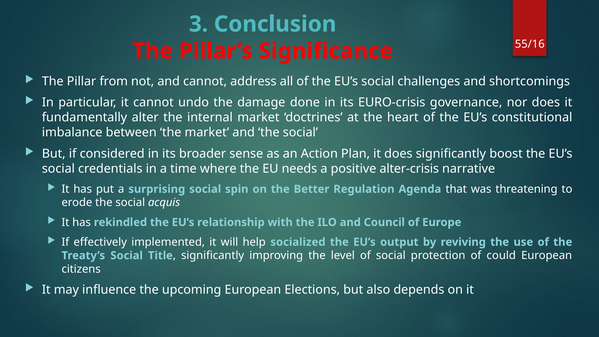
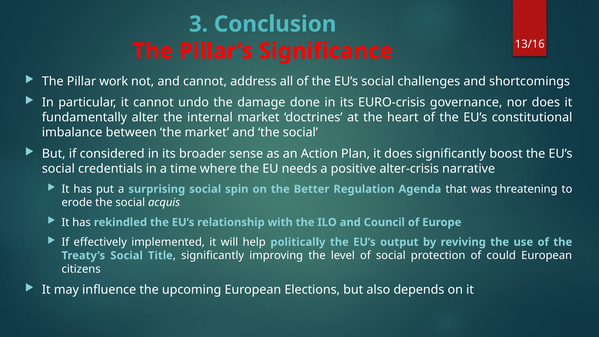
55/16: 55/16 -> 13/16 (530, 44)
from: from -> work (114, 81)
socialized: socialized -> politically (298, 242)
